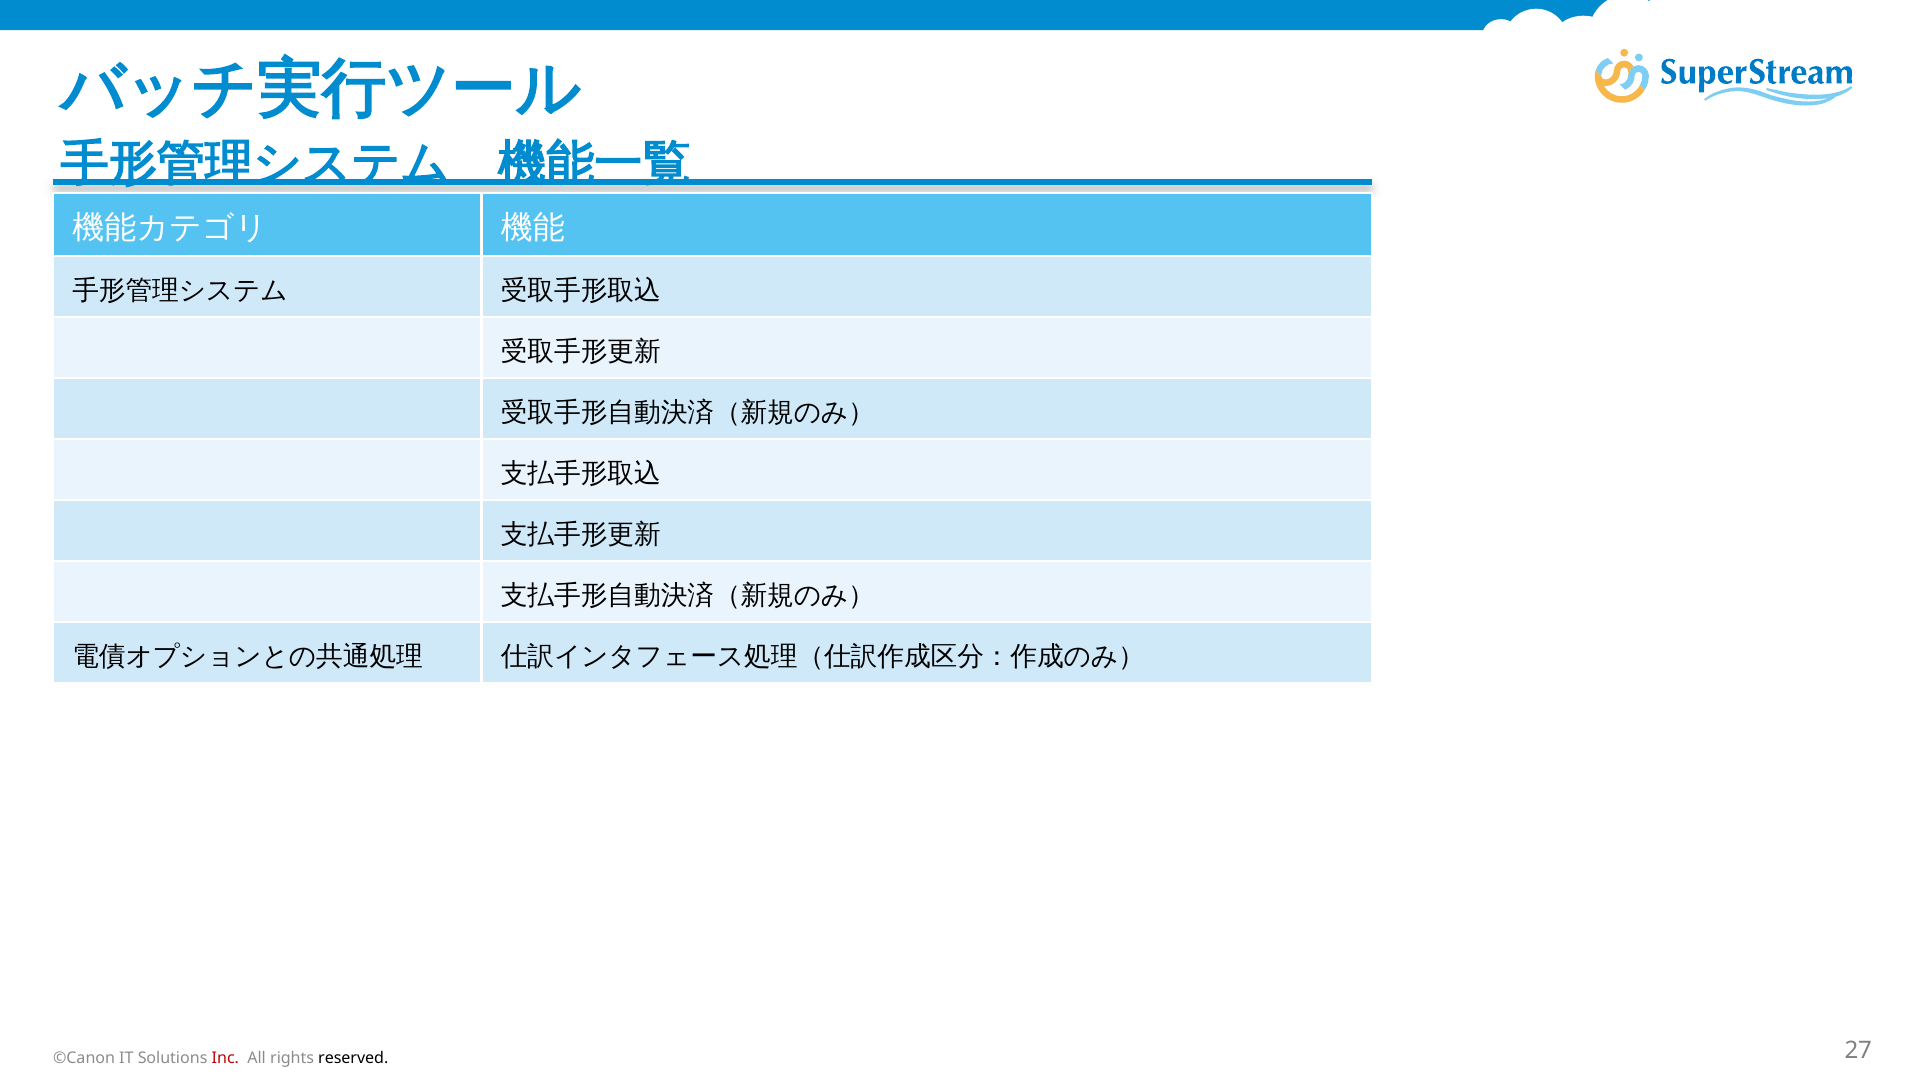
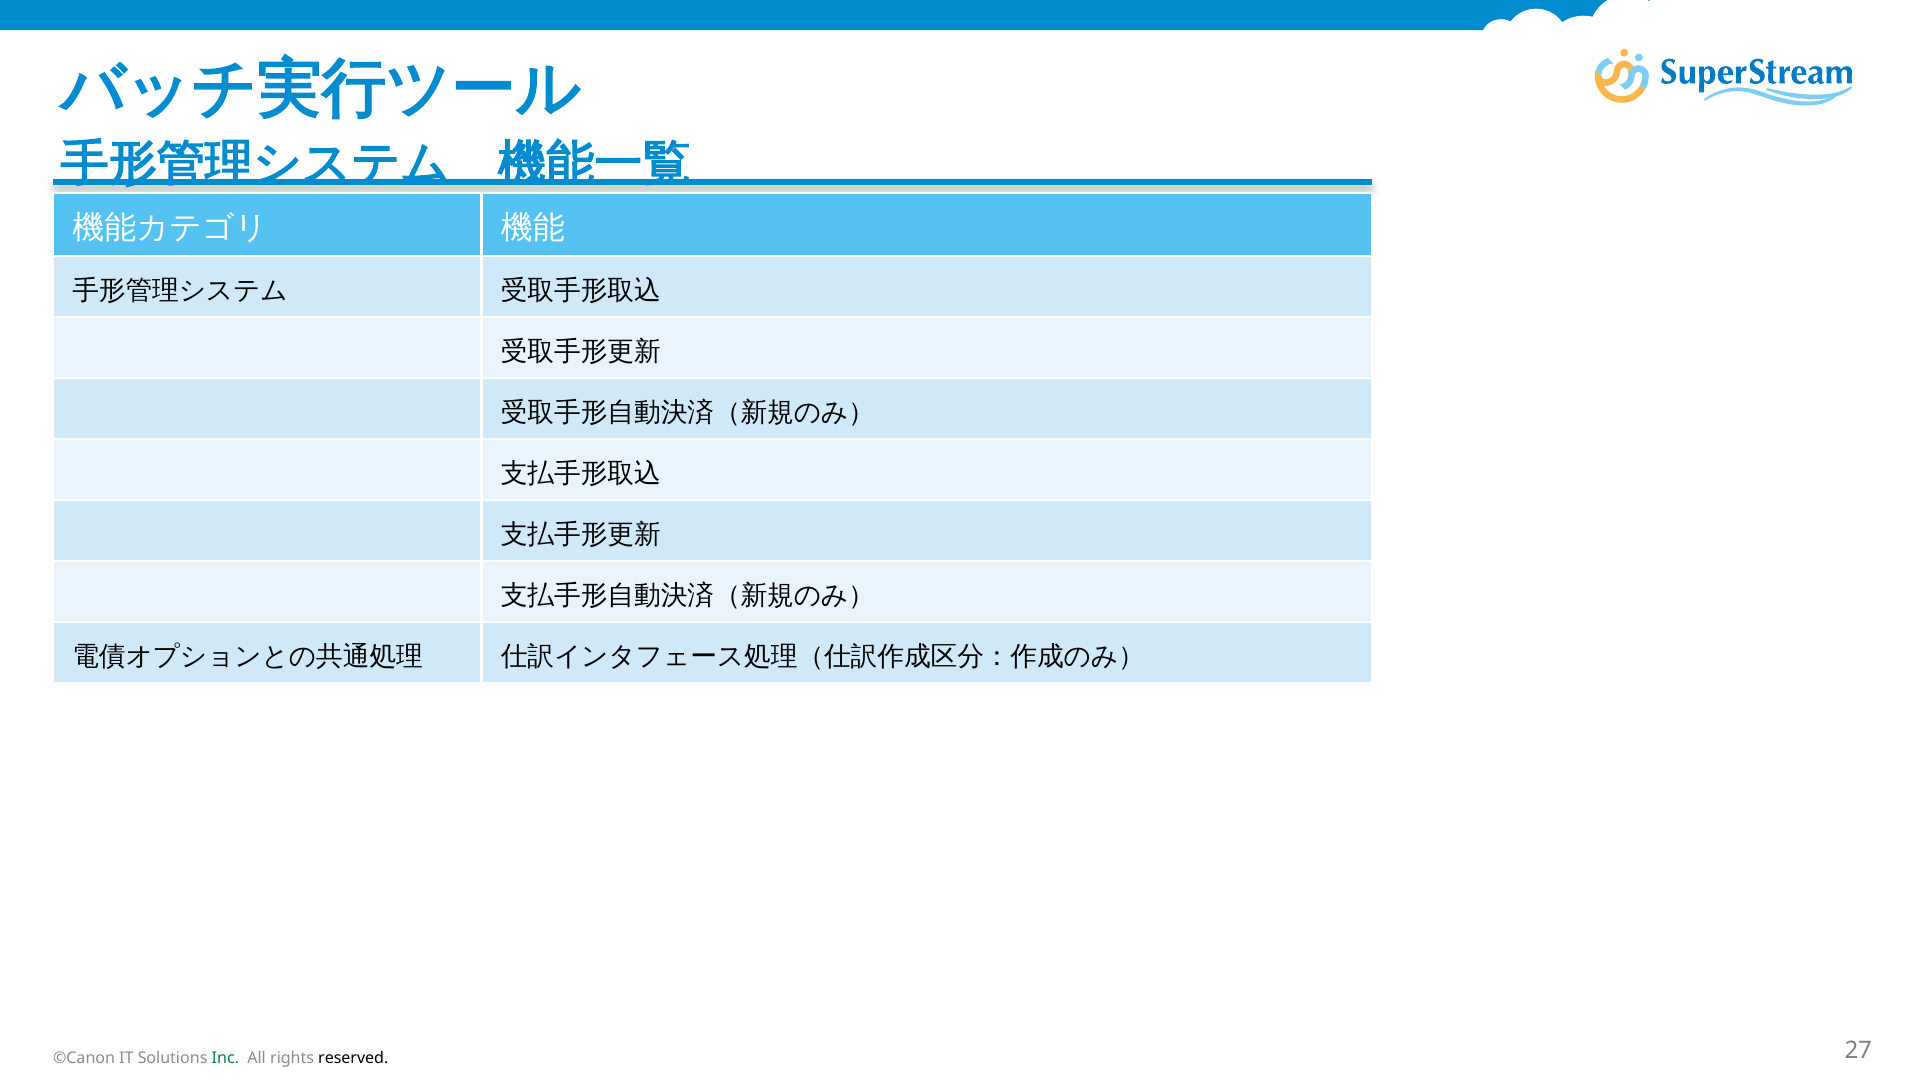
Inc colour: red -> green (225, 1058)
